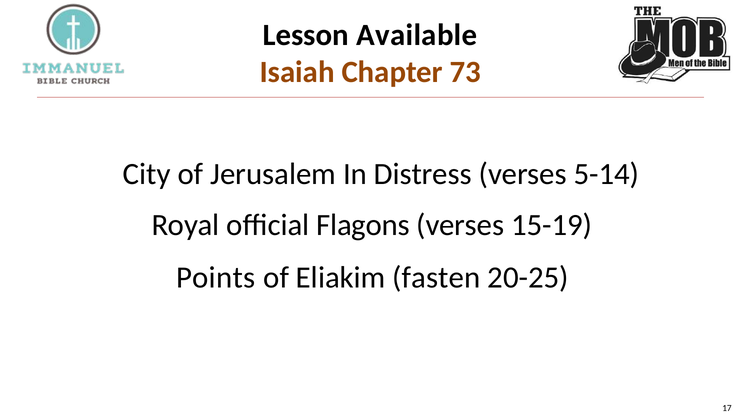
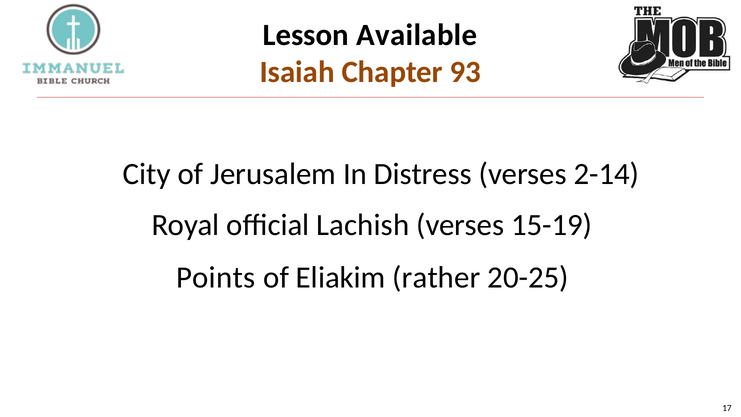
73: 73 -> 93 (465, 72)
5-14: 5-14 -> 2-14 (606, 174)
Flagons: Flagons -> Lachish (363, 225)
fasten: fasten -> rather (436, 277)
